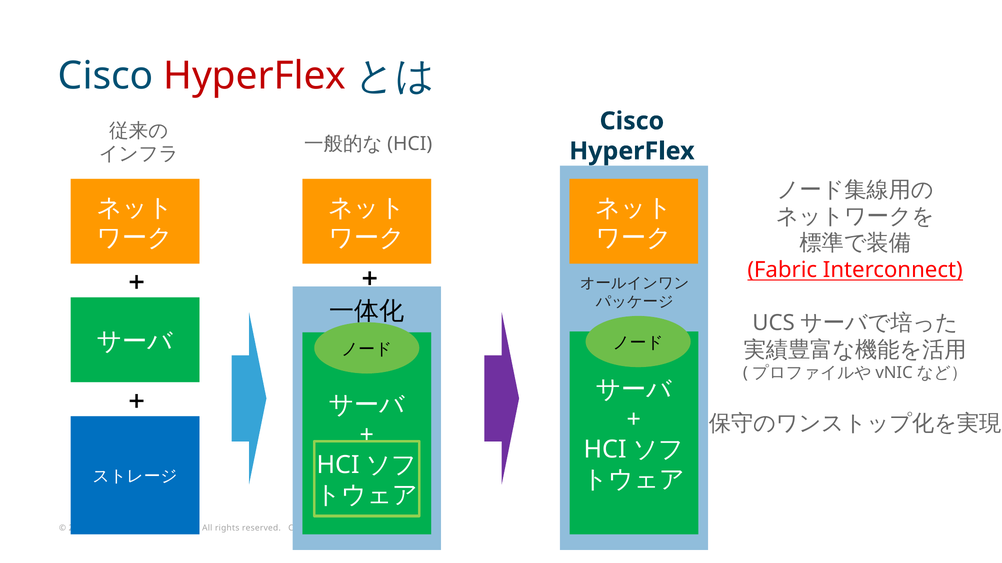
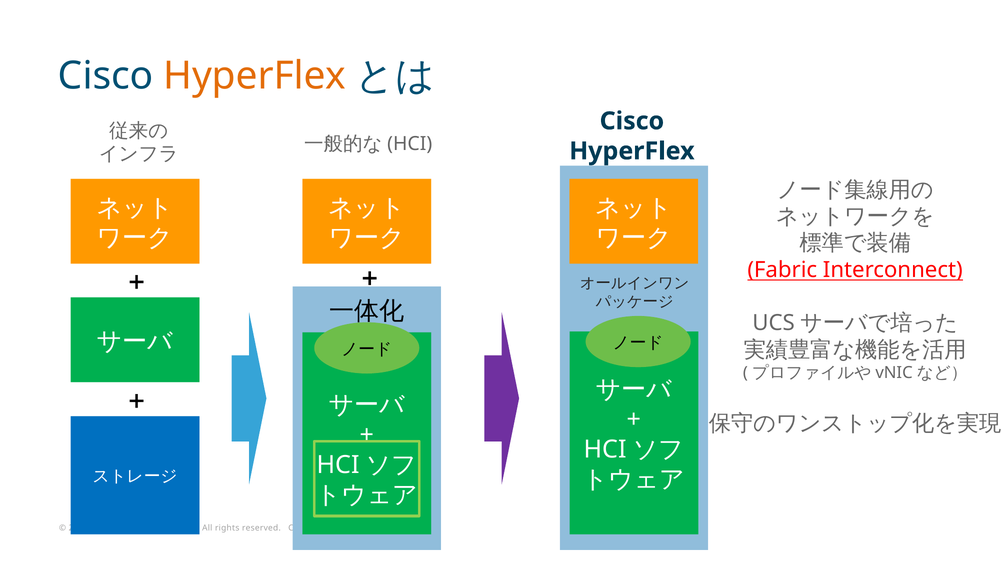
HyperFlex colour: red -> orange (255, 76)
